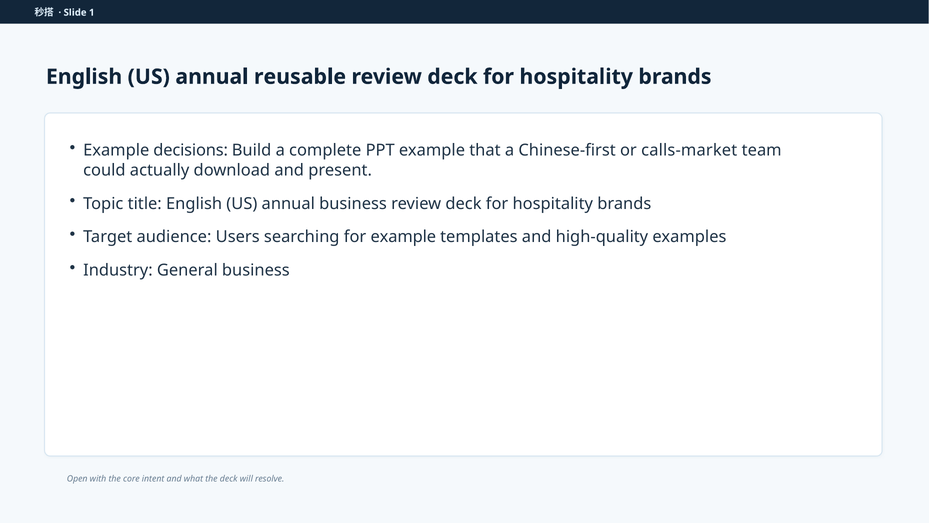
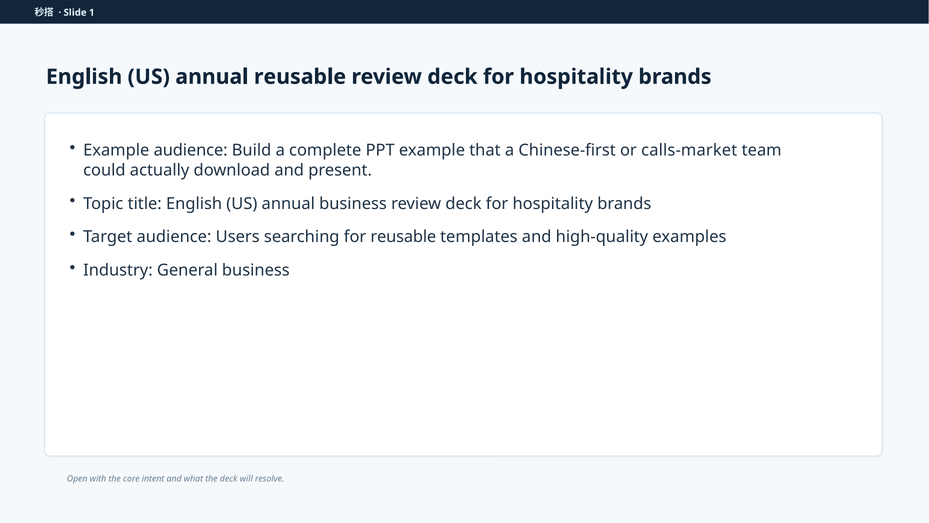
Example decisions: decisions -> audience (191, 150)
for example: example -> reusable (403, 237)
